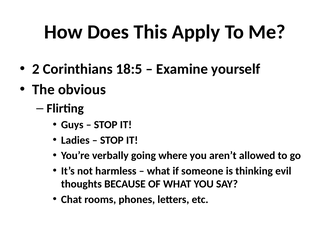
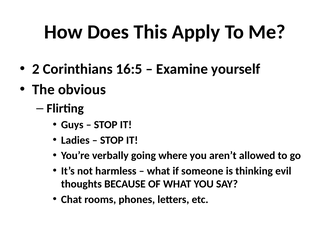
18:5: 18:5 -> 16:5 (129, 69)
